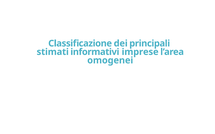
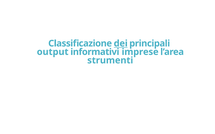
dei underline: none -> present (121, 44)
stimati: stimati -> output (53, 52)
omogenei: omogenei -> strumenti (110, 61)
